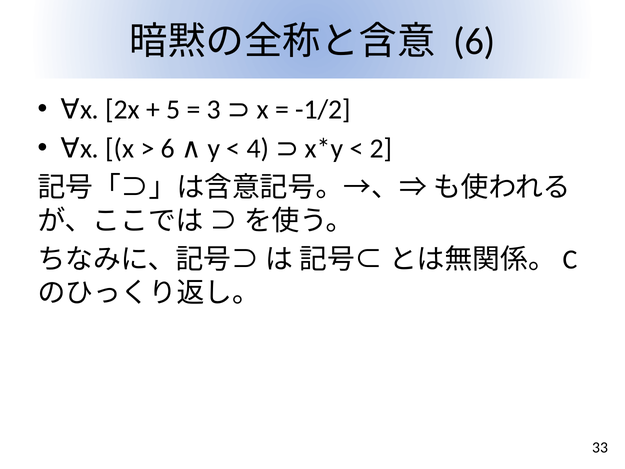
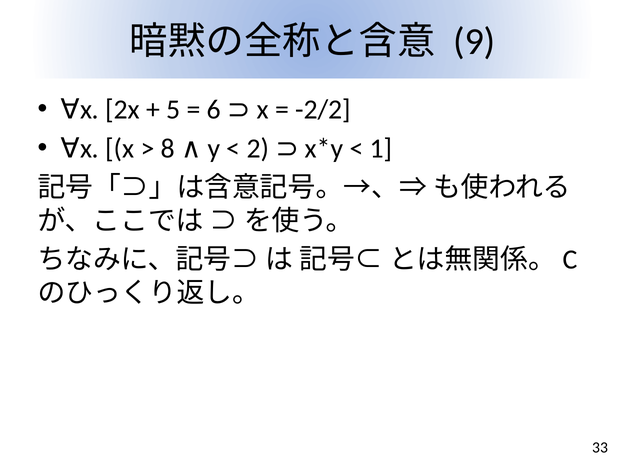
6: 6 -> 9 (474, 42)
3: 3 -> 6 (214, 110)
-1/2: -1/2 -> -2/2 (323, 110)
6: 6 -> 8 (168, 149)
4: 4 -> 2 (258, 149)
2: 2 -> 1 (381, 149)
